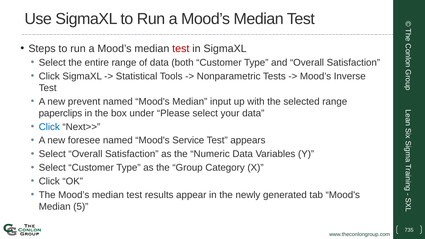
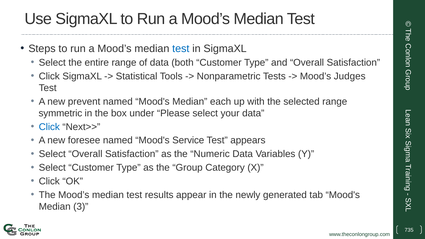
test colour: red -> blue (181, 49)
Inverse: Inverse -> Judges (350, 76)
input: input -> each (221, 102)
paperclips: paperclips -> symmetric (60, 113)
5: 5 -> 3 (81, 207)
